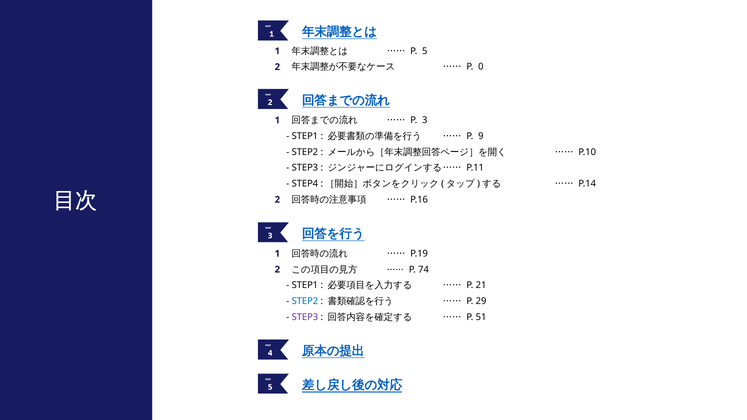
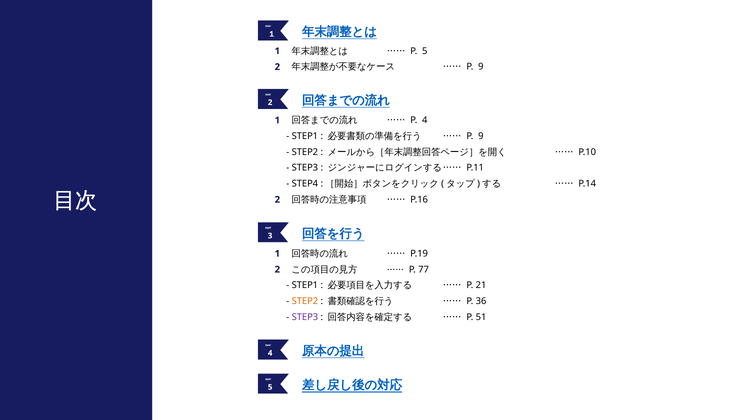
0: 0 -> 9 (481, 67)
P 3: 3 -> 4 (425, 120)
74: 74 -> 77 (424, 270)
STEP2 colour: blue -> orange (305, 301)
29: 29 -> 36 (481, 301)
